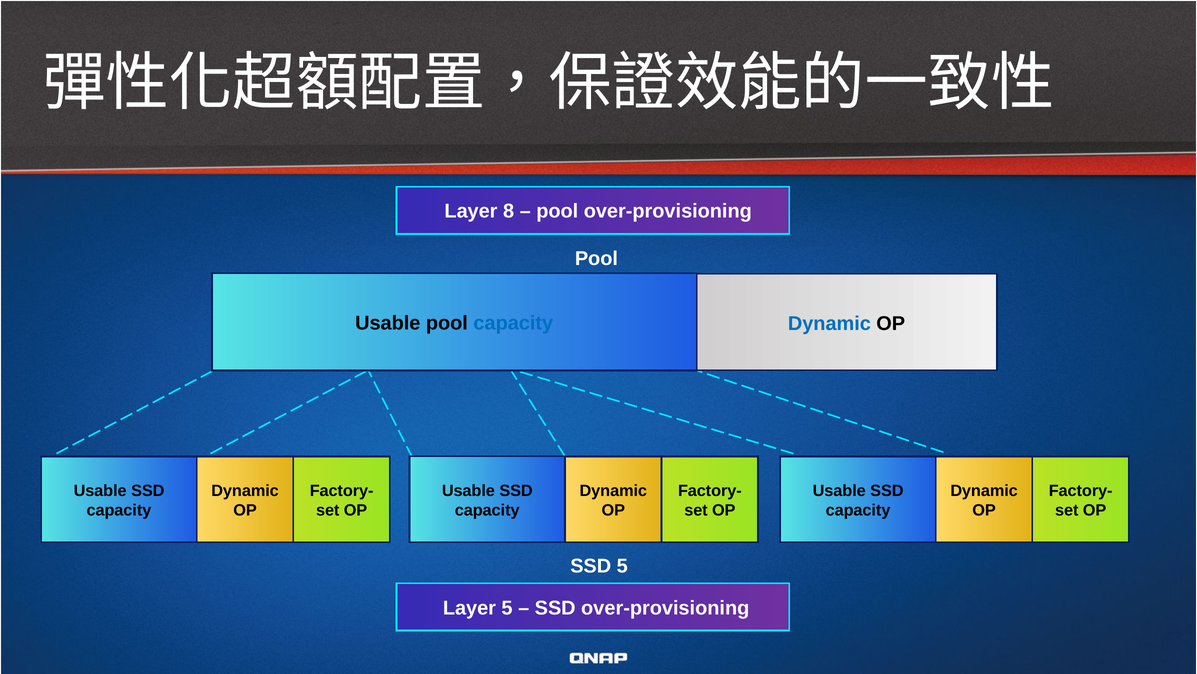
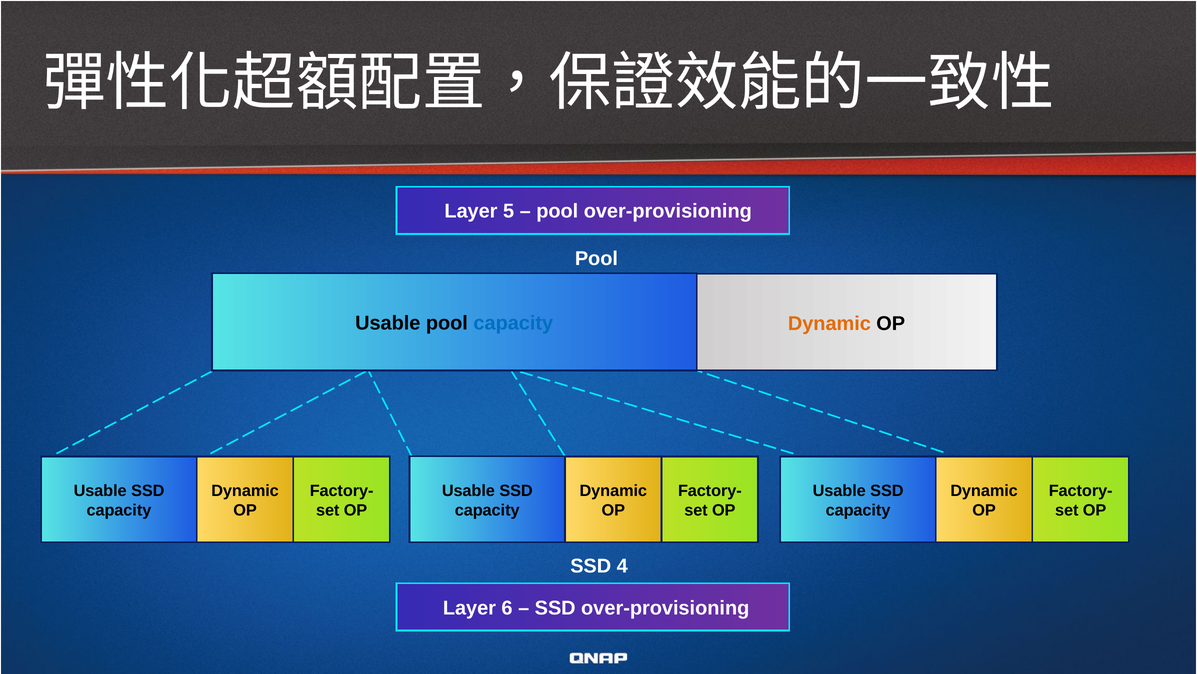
8: 8 -> 5 (509, 211)
Dynamic colour: blue -> orange (829, 323)
SSD 5: 5 -> 4 (622, 566)
Layer 5: 5 -> 6 (507, 607)
